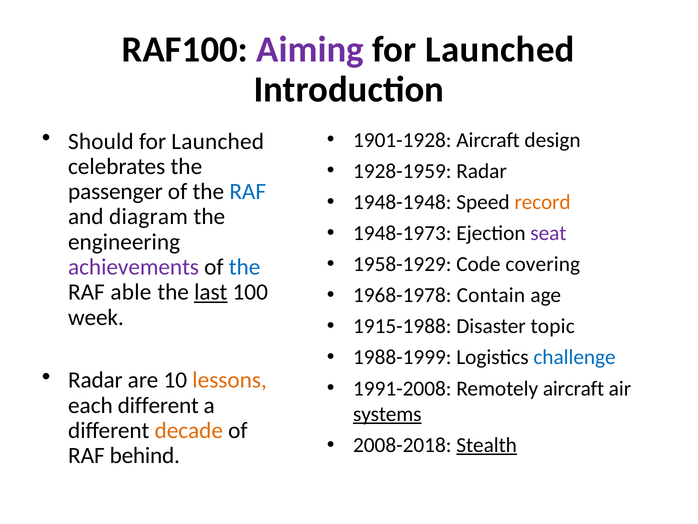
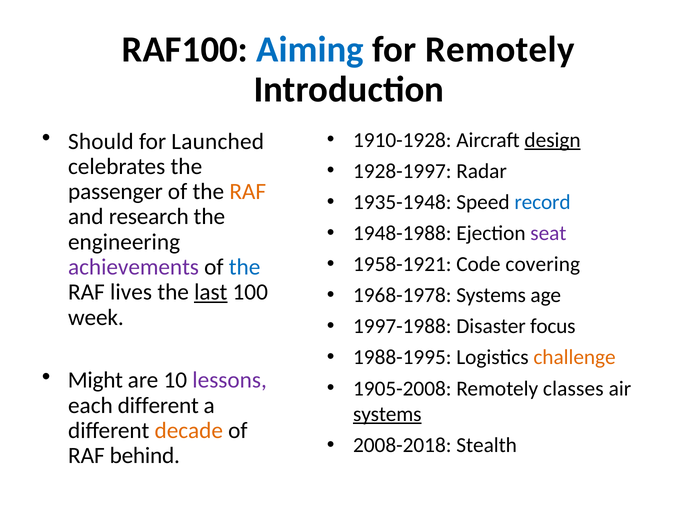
Aiming colour: purple -> blue (310, 49)
Launched: Launched -> Remotely (500, 49)
1901-1928: 1901-1928 -> 1910-1928 (402, 140)
design underline: none -> present (553, 140)
1928-1959: 1928-1959 -> 1928-1997 (402, 171)
RAF colour: blue -> orange (248, 191)
1948-1948: 1948-1948 -> 1935-1948 (402, 202)
record colour: orange -> blue (542, 202)
diagram: diagram -> research (149, 217)
1948-1973: 1948-1973 -> 1948-1988 (402, 233)
1958-1929: 1958-1929 -> 1958-1921 (402, 264)
able: able -> lives (131, 292)
1968-1978 Contain: Contain -> Systems (491, 295)
1915-1988: 1915-1988 -> 1997-1988 (402, 326)
topic: topic -> focus (553, 326)
1988-1999: 1988-1999 -> 1988-1995 (402, 357)
challenge colour: blue -> orange (575, 357)
Radar: Radar -> Might (95, 380)
lessons colour: orange -> purple (230, 380)
1991-2008: 1991-2008 -> 1905-2008 (402, 388)
Remotely aircraft: aircraft -> classes (573, 388)
Stealth underline: present -> none (487, 445)
